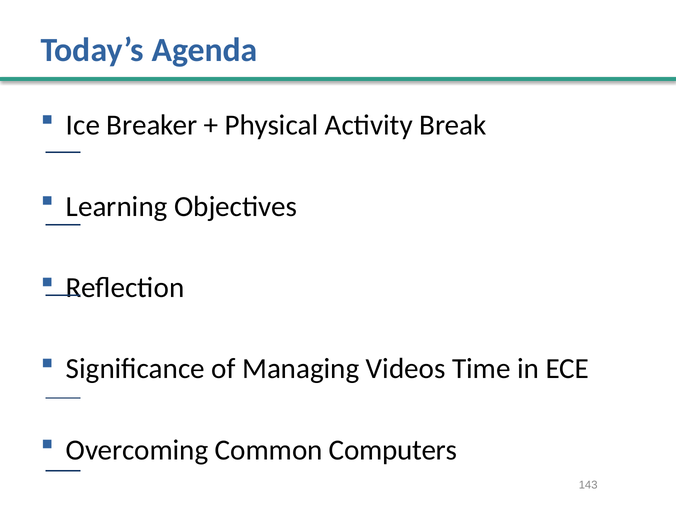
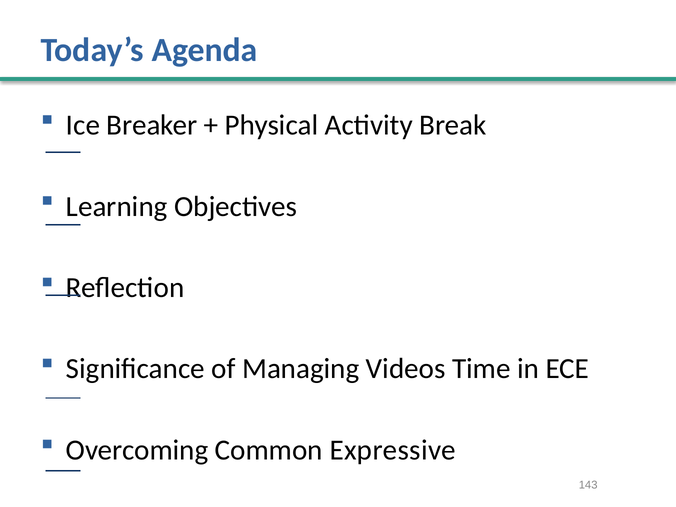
Computers: Computers -> Expressive (393, 450)
